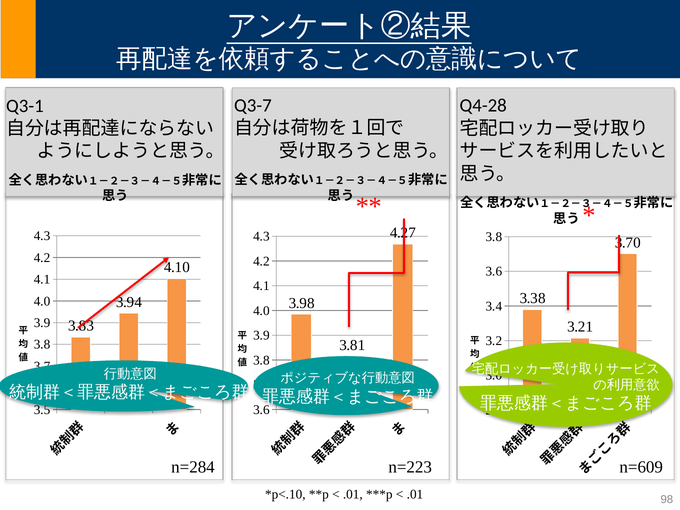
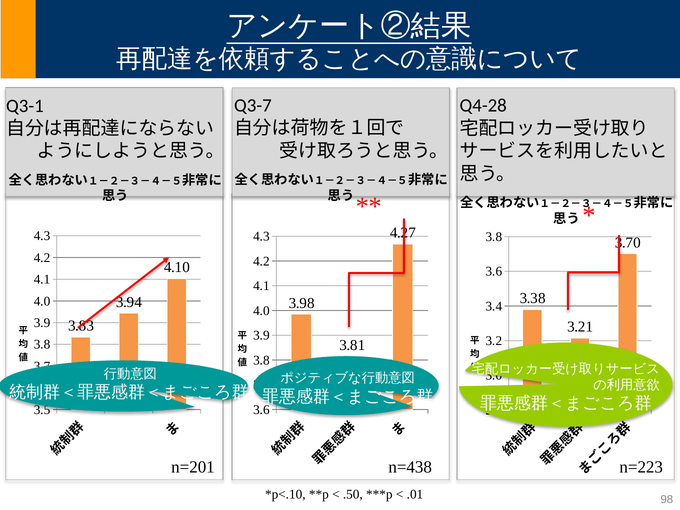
n=284: n=284 -> n=201 (193, 467)
n=223: n=223 -> n=438 (410, 467)
n=609: n=609 -> n=223 (641, 467)
.01: .01 -> .50 (353, 495)
